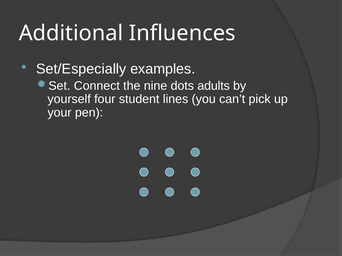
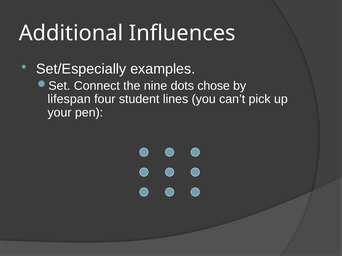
adults: adults -> chose (214, 86)
yourself: yourself -> lifespan (69, 99)
